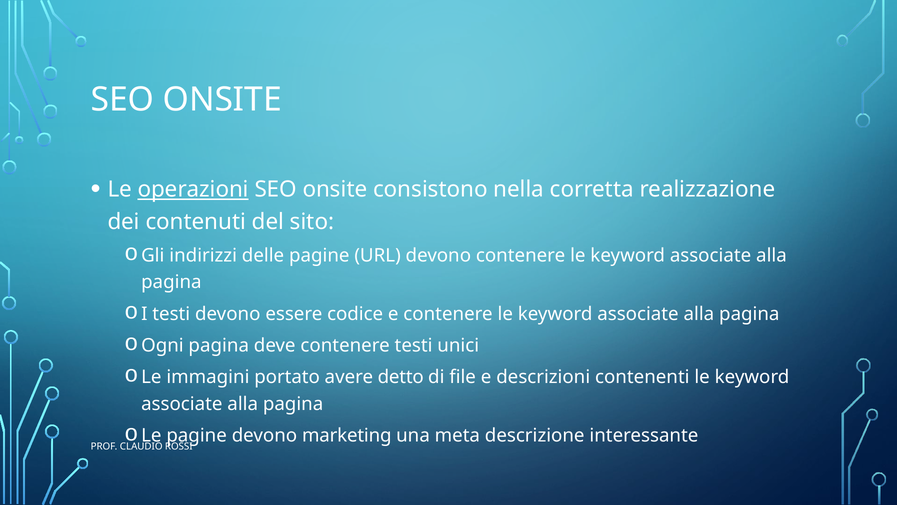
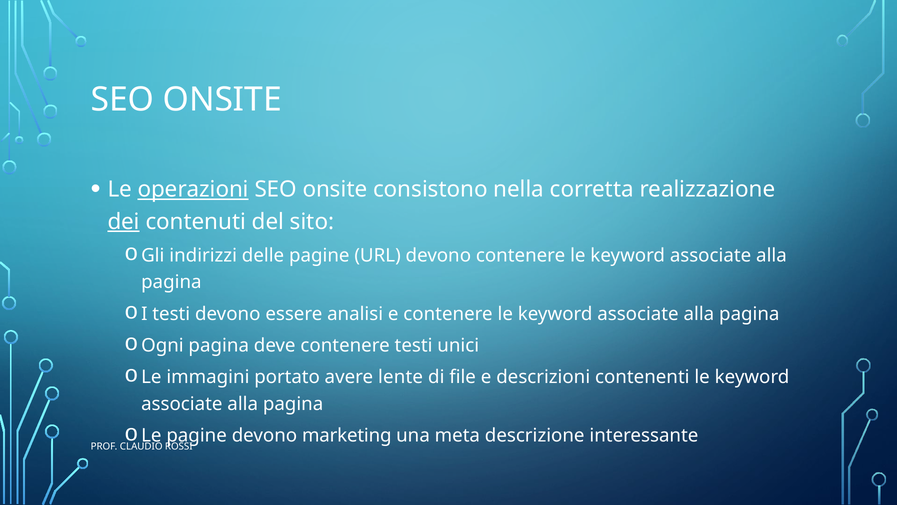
dei underline: none -> present (124, 222)
codice: codice -> analisi (355, 314)
detto: detto -> lente (401, 377)
